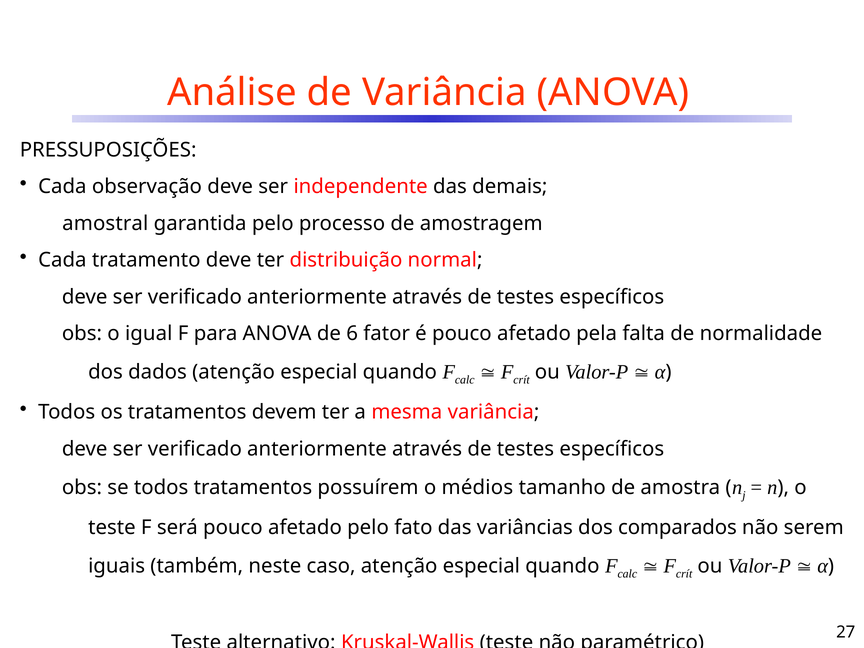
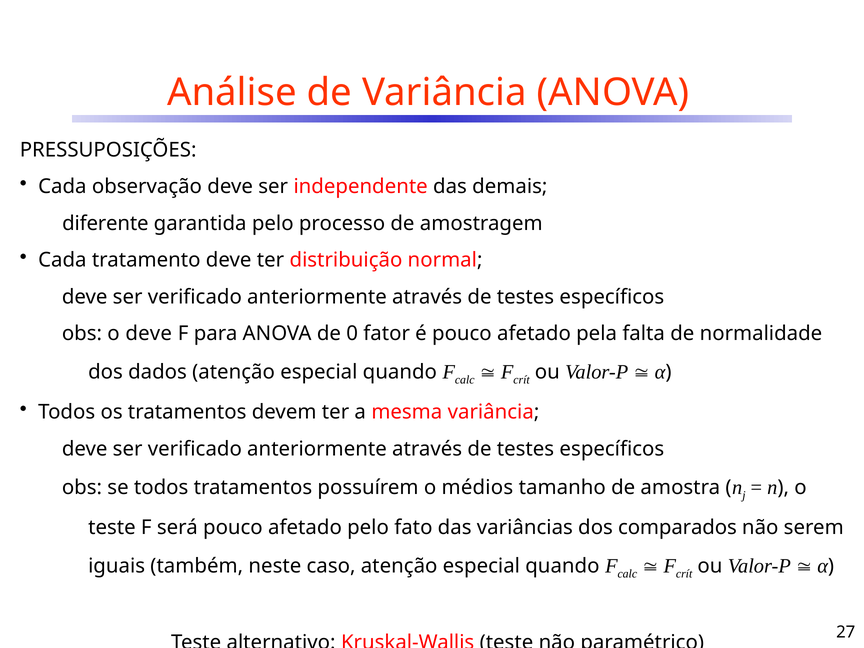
amostral: amostral -> diferente (105, 223)
o igual: igual -> deve (149, 334)
6: 6 -> 0 (352, 334)
